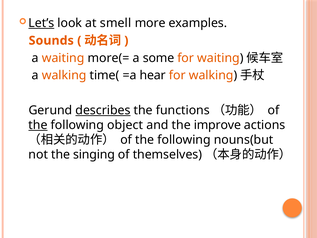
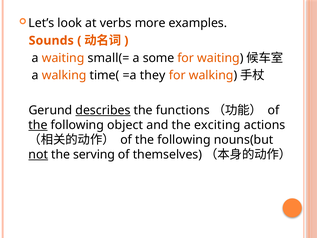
Let’s underline: present -> none (41, 23)
smell: smell -> verbs (116, 23)
more(=: more(= -> small(= (108, 58)
hear: hear -> they (153, 75)
improve: improve -> exciting (217, 125)
not underline: none -> present (38, 154)
singing: singing -> serving (94, 154)
